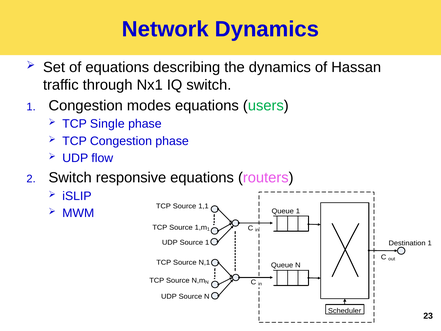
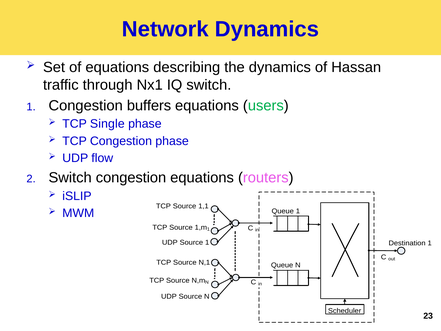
modes: modes -> buffers (149, 105)
Switch responsive: responsive -> congestion (131, 177)
